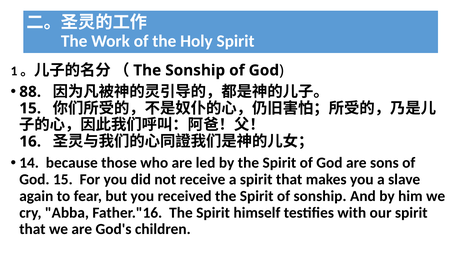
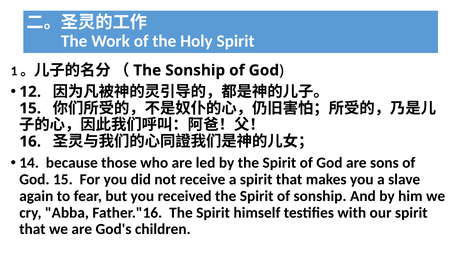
88: 88 -> 12 (30, 92)
